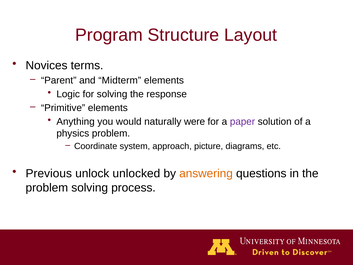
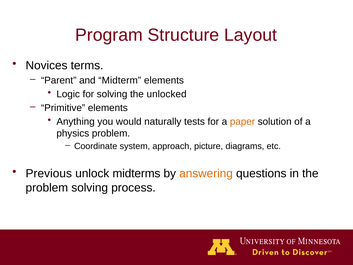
response: response -> unlocked (167, 94)
were: were -> tests (194, 122)
paper colour: purple -> orange (242, 122)
unlocked: unlocked -> midterms (136, 173)
